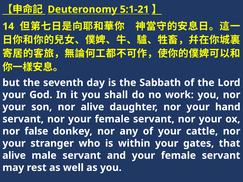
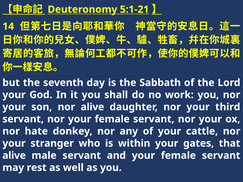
hand: hand -> third (228, 107)
false: false -> hate (36, 131)
